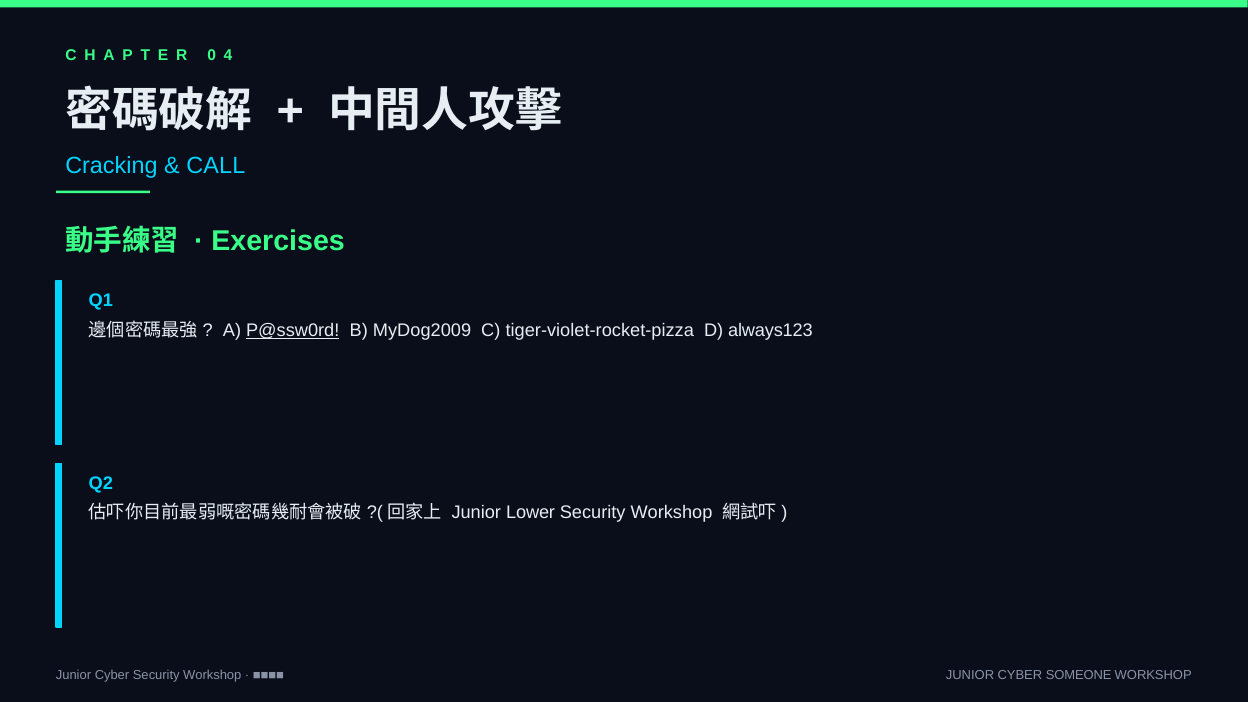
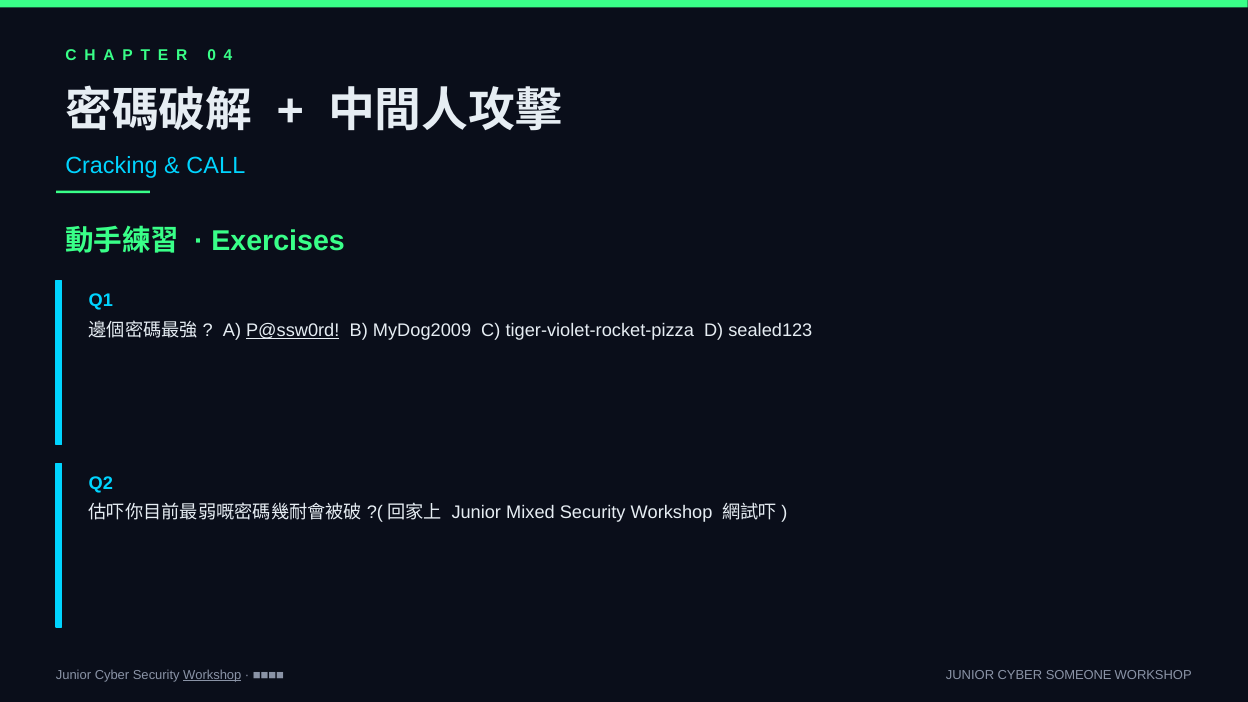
always123: always123 -> sealed123 (770, 330)
Lower: Lower -> Mixed (530, 513)
Workshop underline: none -> present (212, 675)
